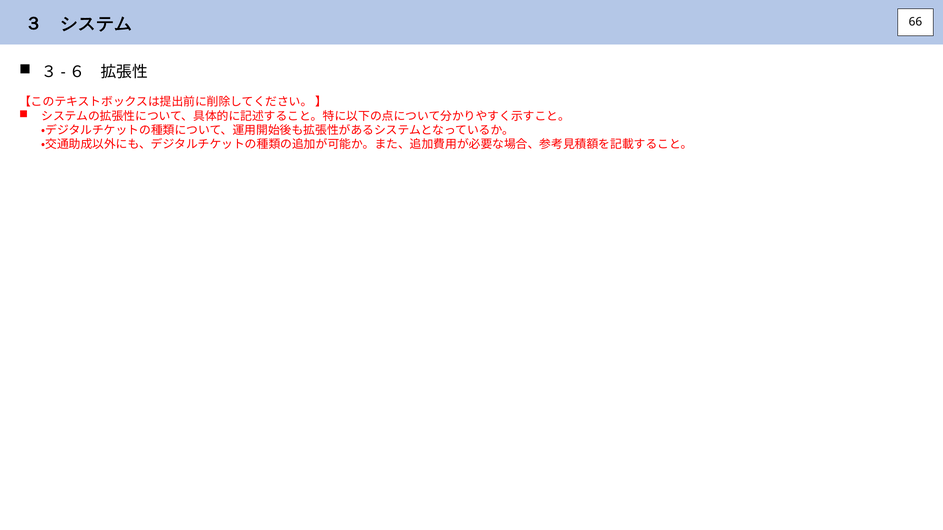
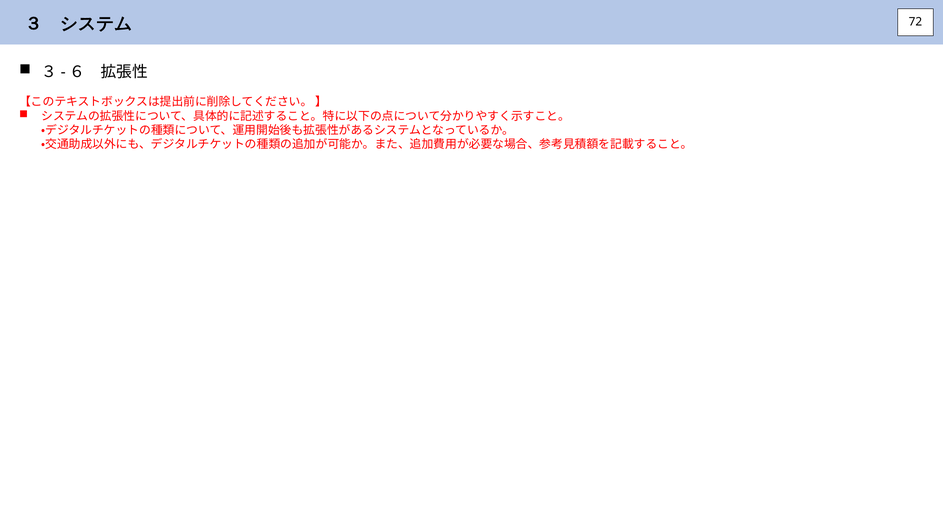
66: 66 -> 72 (915, 22)
